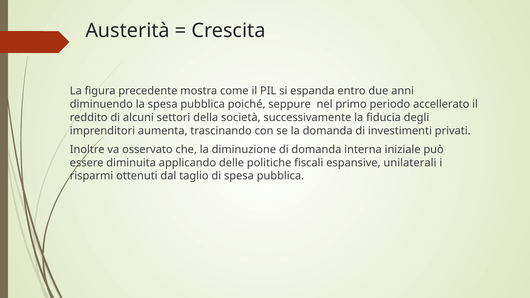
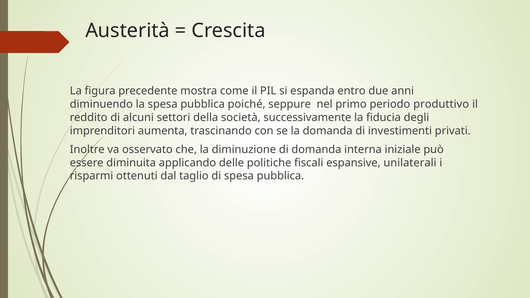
accellerato: accellerato -> produttivo (441, 104)
